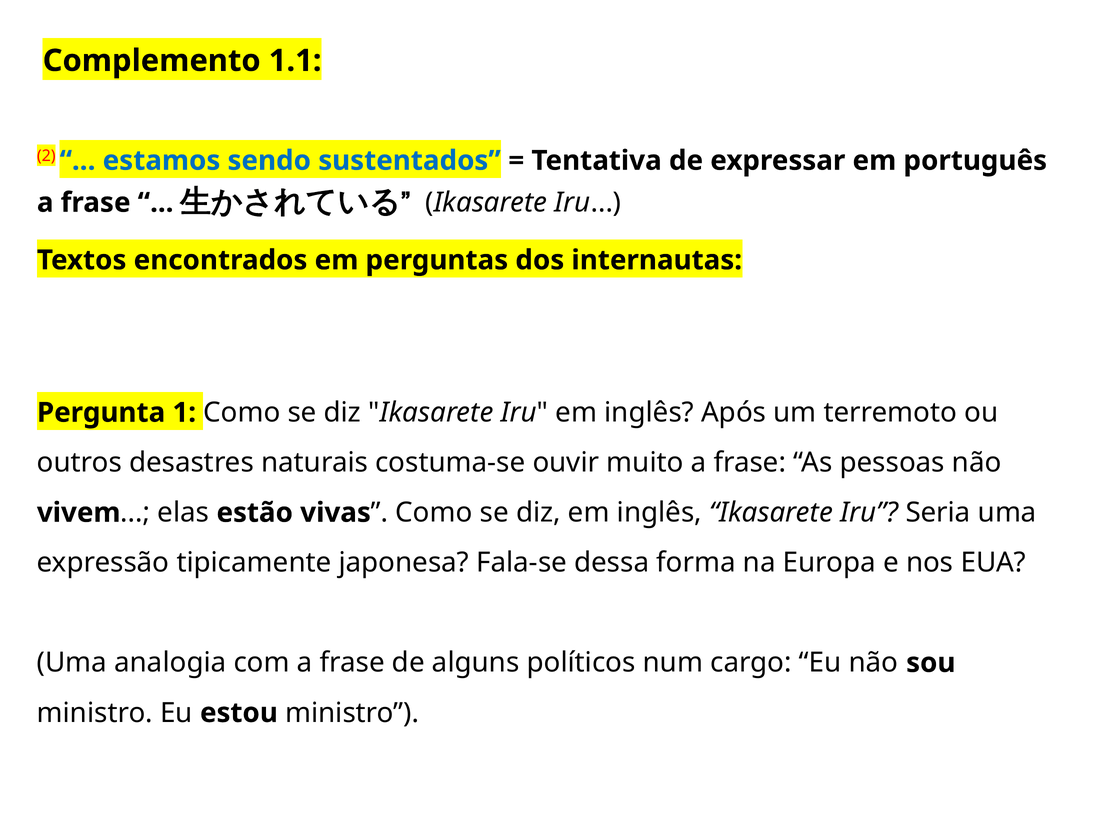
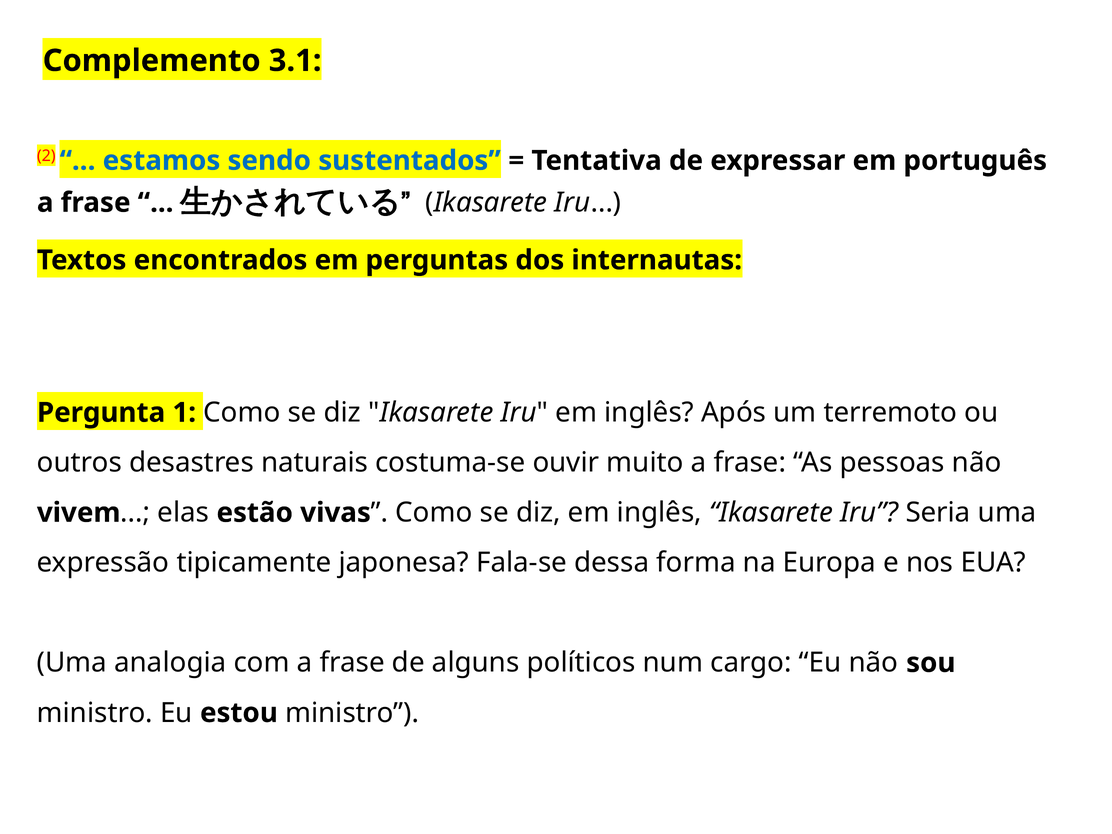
1.1: 1.1 -> 3.1 (295, 61)
